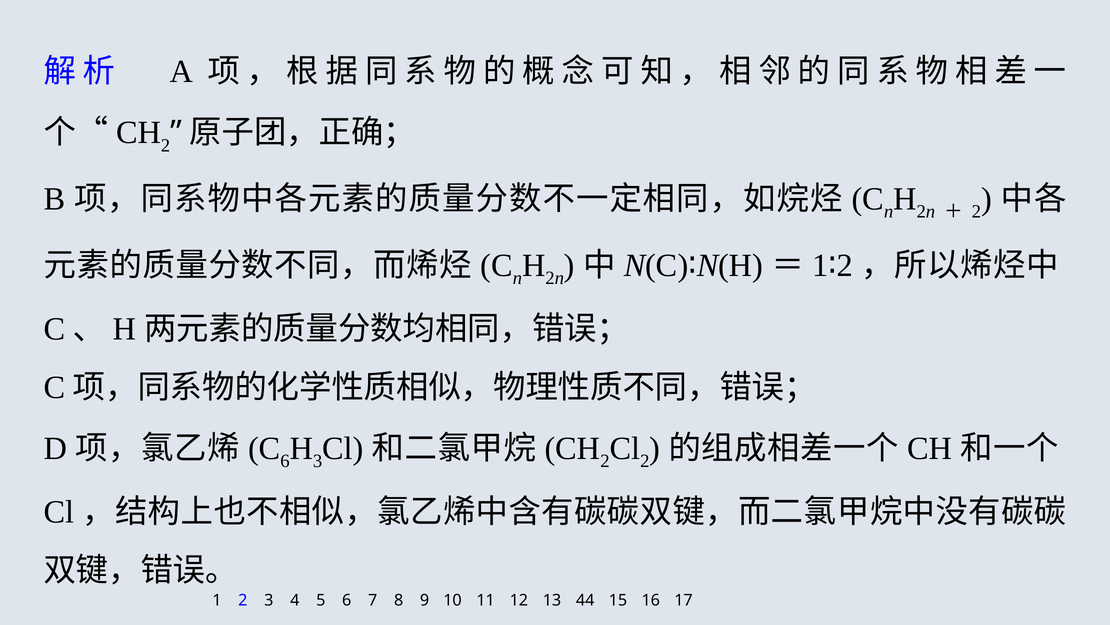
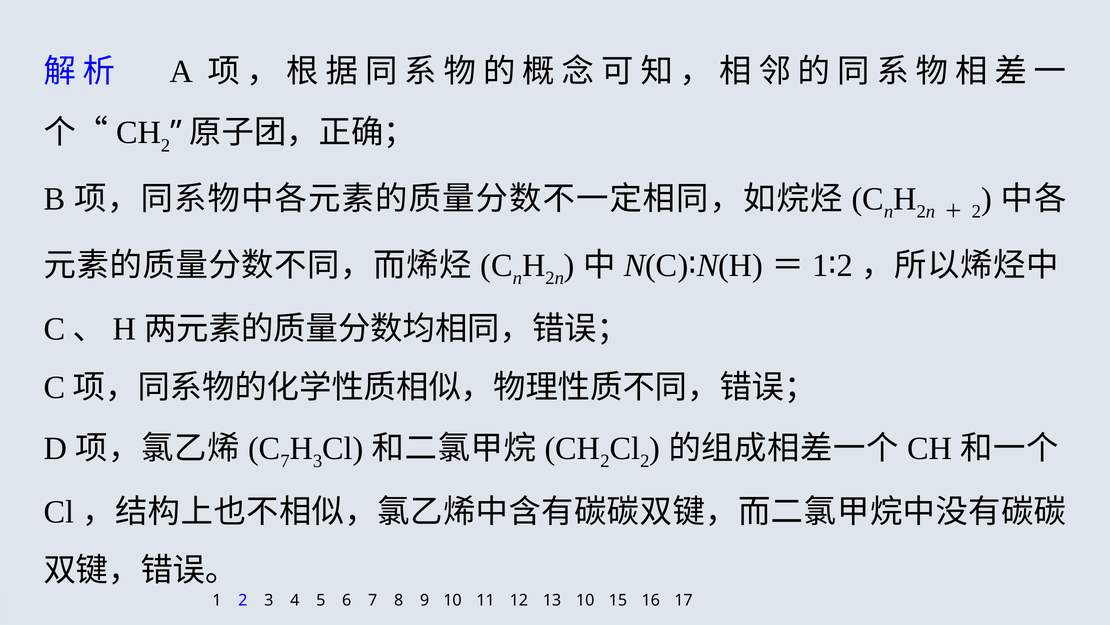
6: 6 -> 7 (285, 461)
13 44: 44 -> 10 (585, 600)
